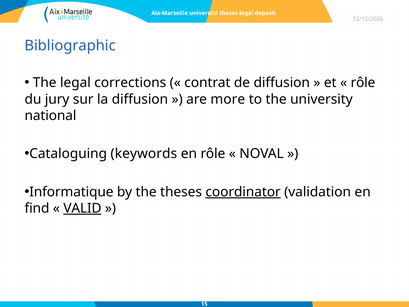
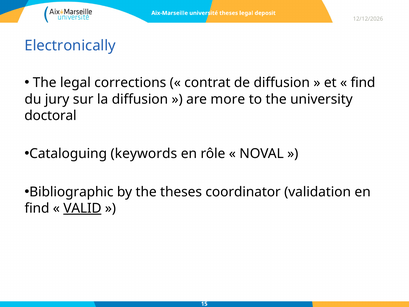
Bibliographic: Bibliographic -> Electronically (70, 46)
rôle: rôle -> find (363, 83)
national: national -> doctoral (50, 115)
Informatique: Informatique -> Bibliographic (71, 192)
coordinator underline: present -> none (243, 192)
